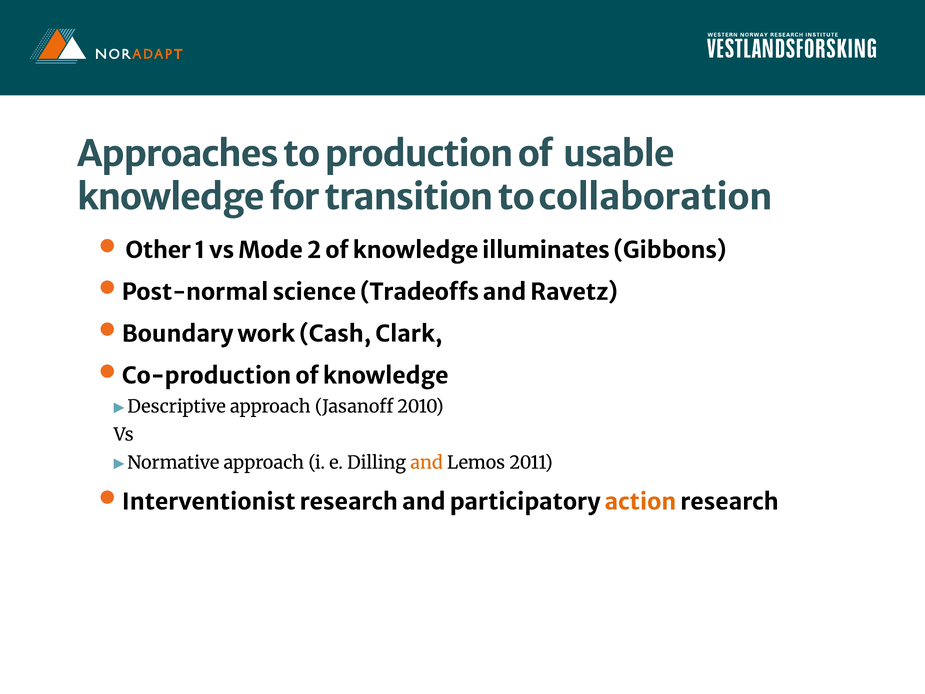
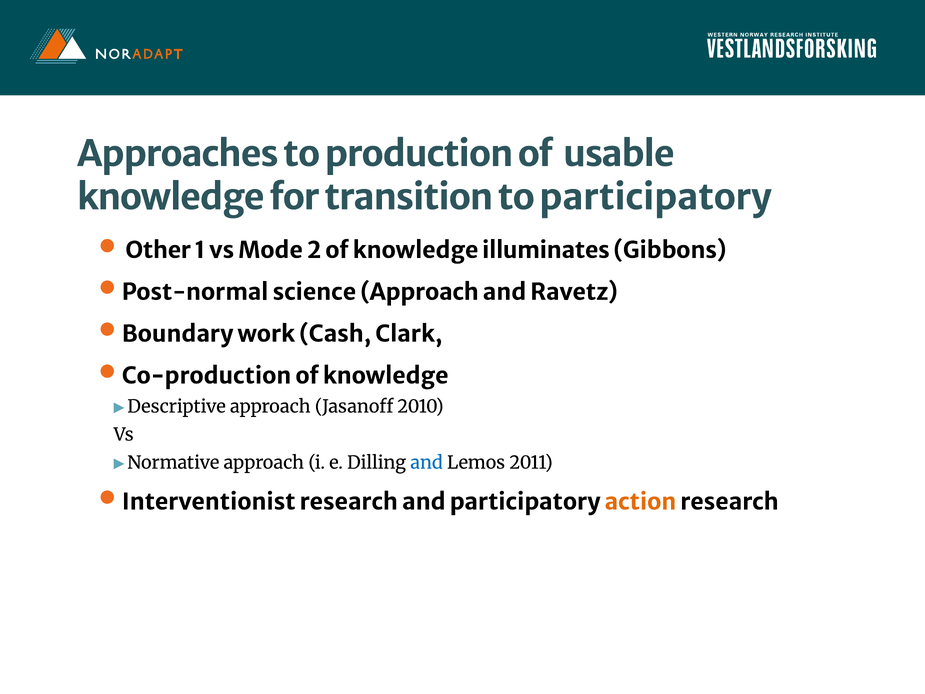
to collaboration: collaboration -> participatory (655, 197)
science Tradeoffs: Tradeoffs -> Approach (420, 292)
and colour: orange -> blue (427, 463)
